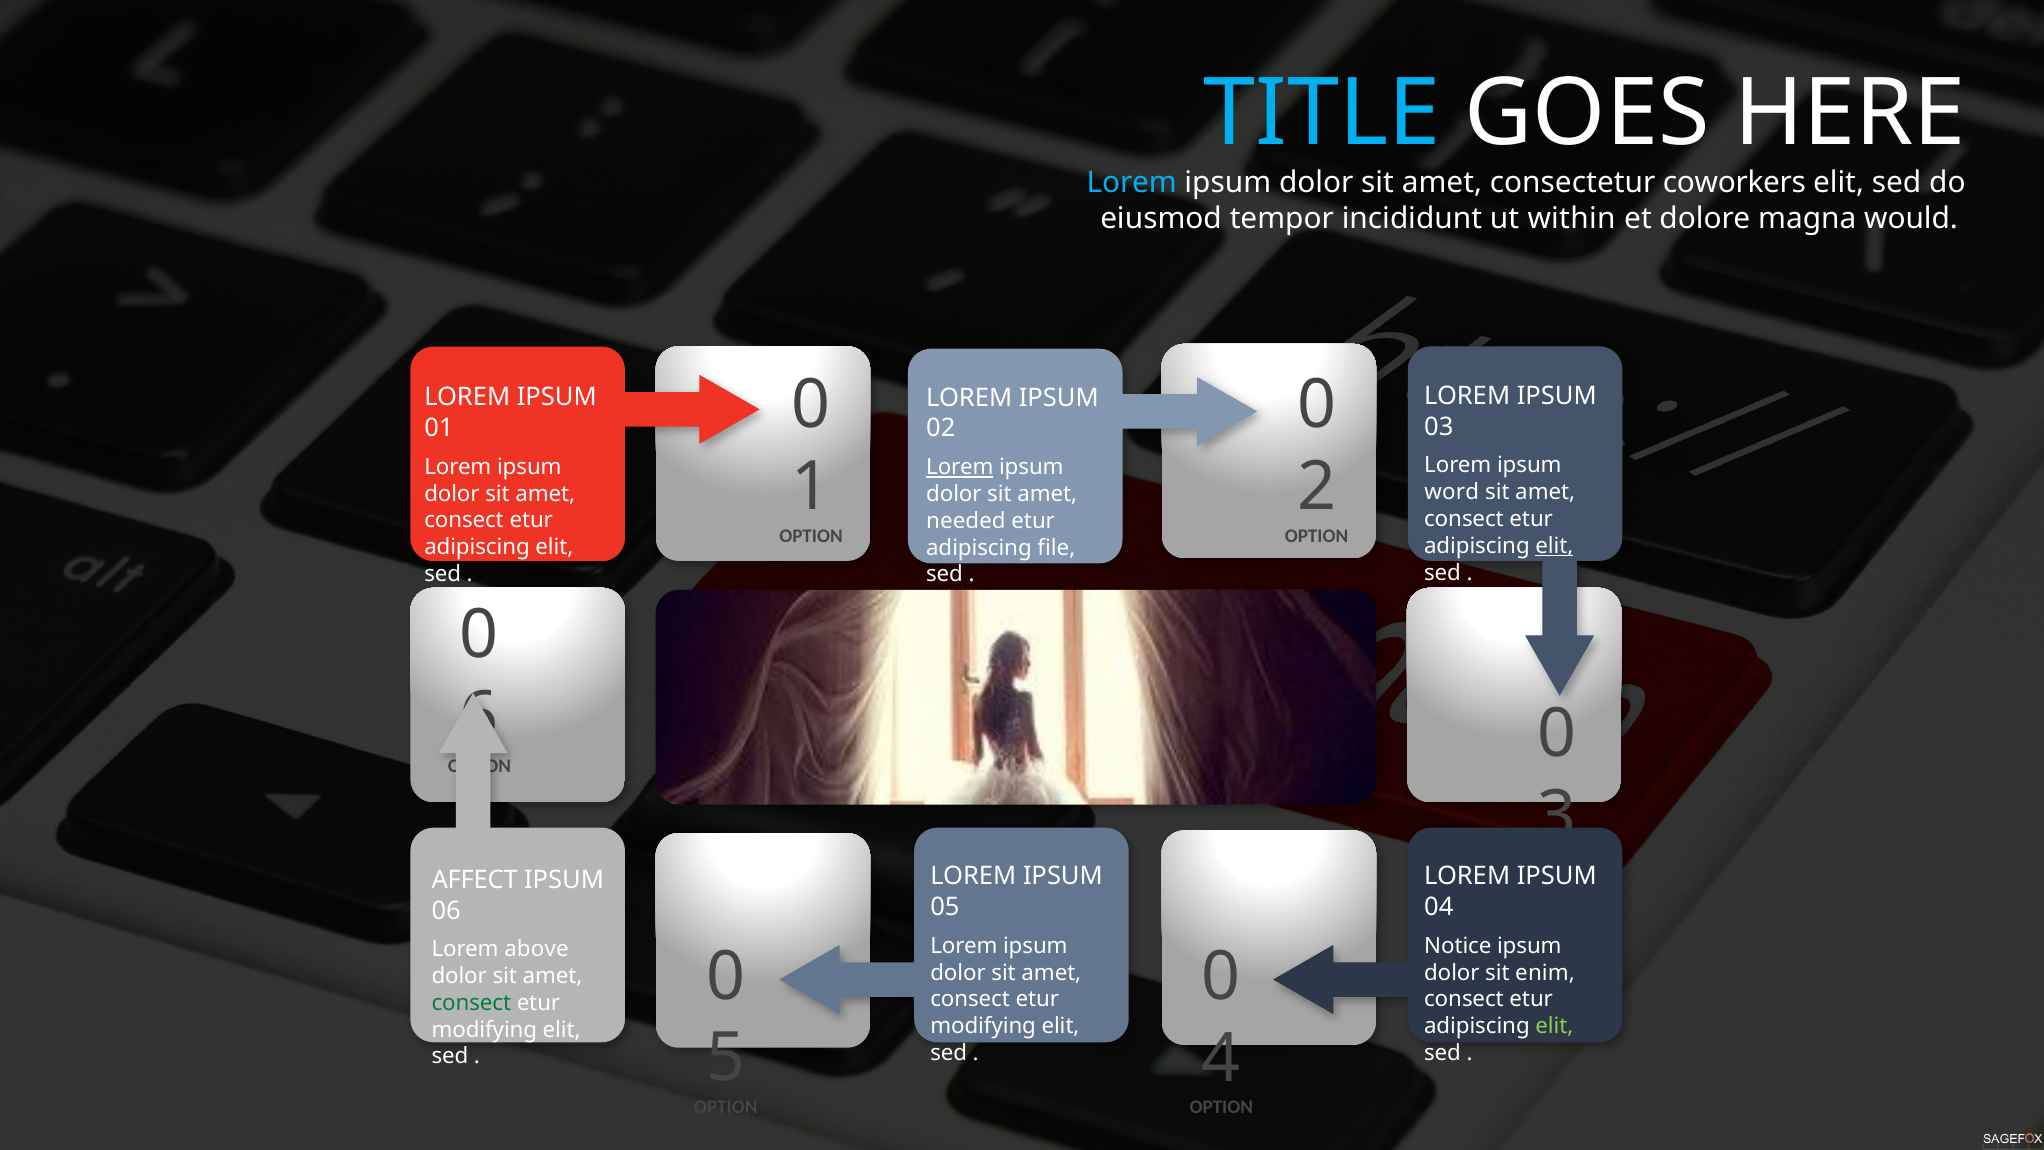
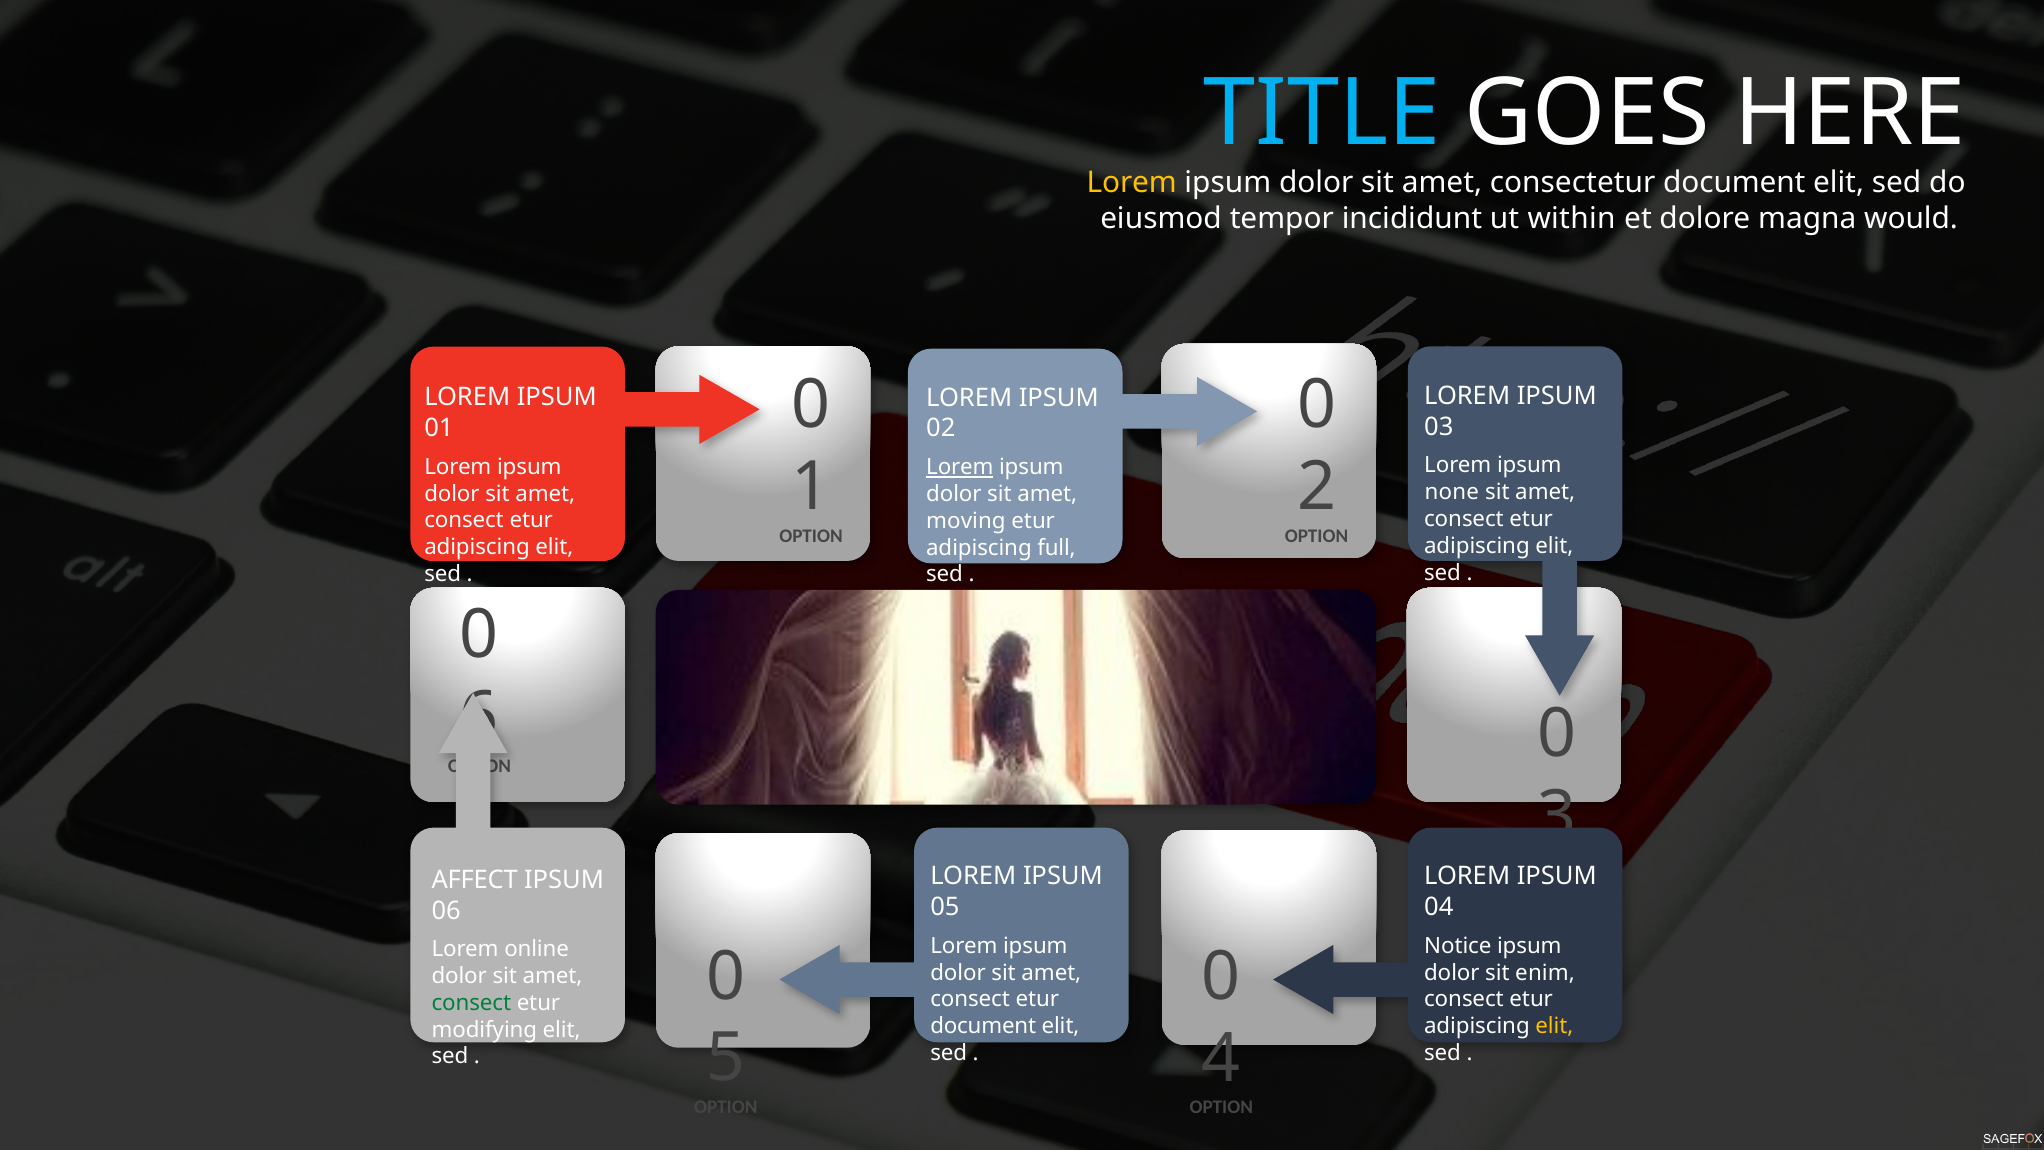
Lorem colour: light blue -> yellow (1132, 183)
consectetur coworkers: coworkers -> document (1734, 183)
word: word -> none (1452, 492)
needed: needed -> moving (966, 521)
elit underline: present -> none (1554, 546)
file: file -> full (1057, 548)
above: above -> online (537, 949)
modifying: modifying -> document (983, 1026)
elit colour: light green -> yellow (1554, 1026)
